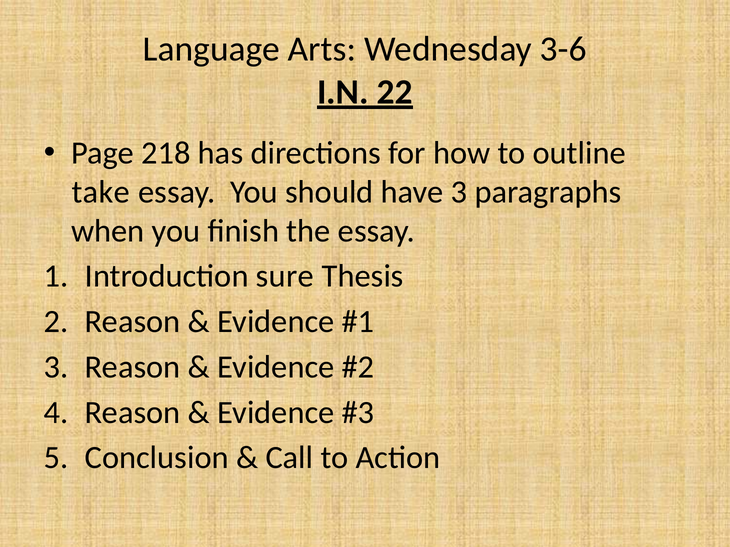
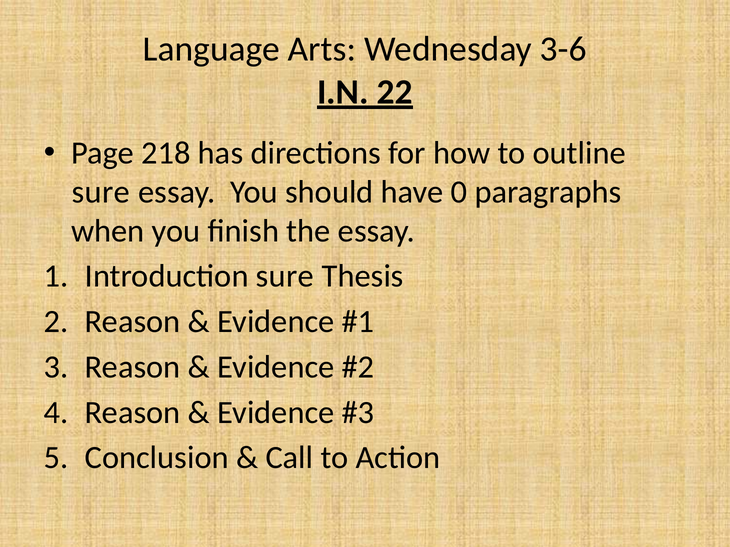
take: take -> sure (101, 192)
have 3: 3 -> 0 (459, 192)
